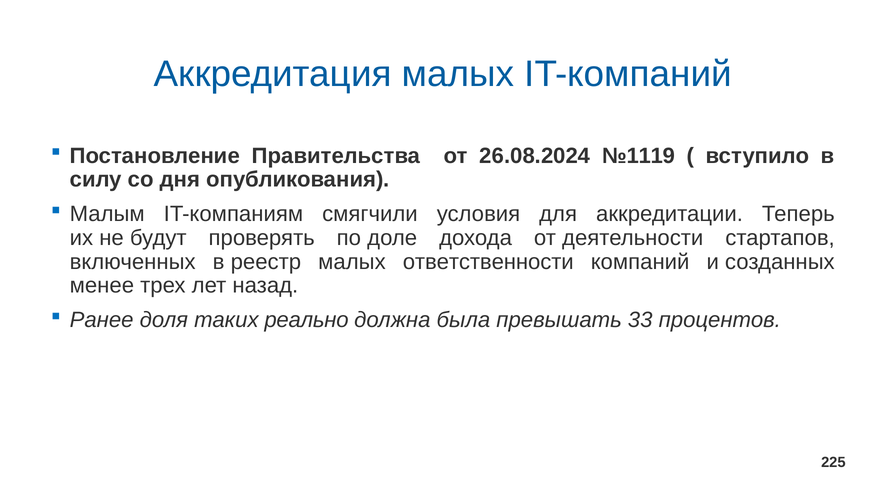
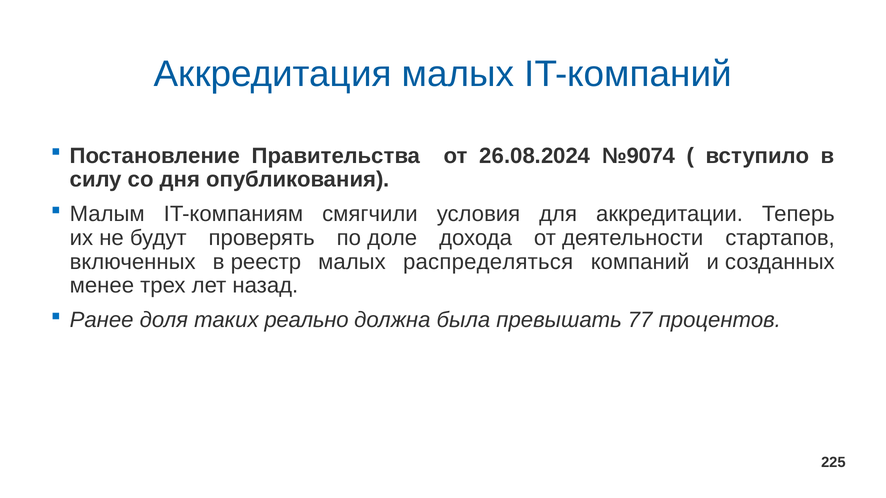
№1119: №1119 -> №9074 (639, 156)
ответственности: ответственности -> распределяться (488, 262)
33: 33 -> 77 (640, 320)
